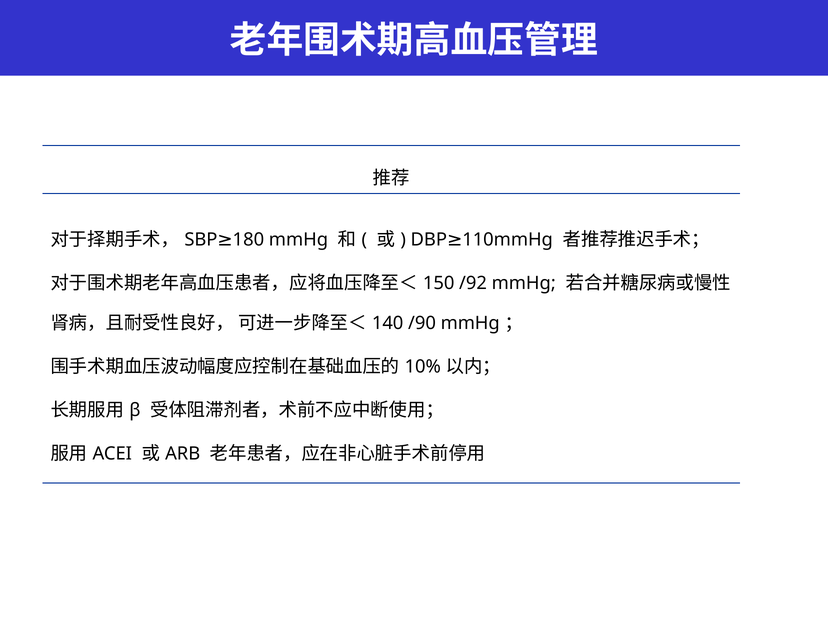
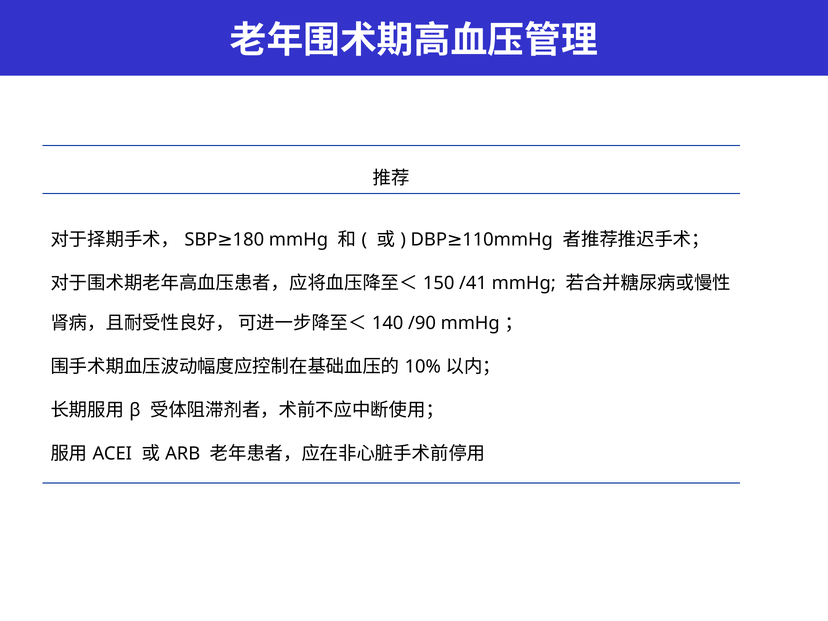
/92: /92 -> /41 (473, 283)
